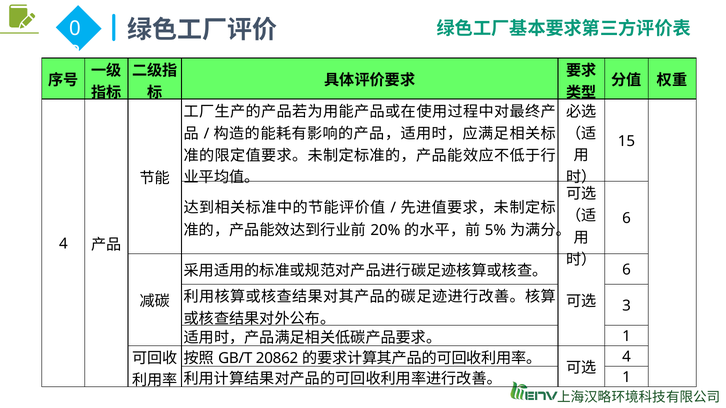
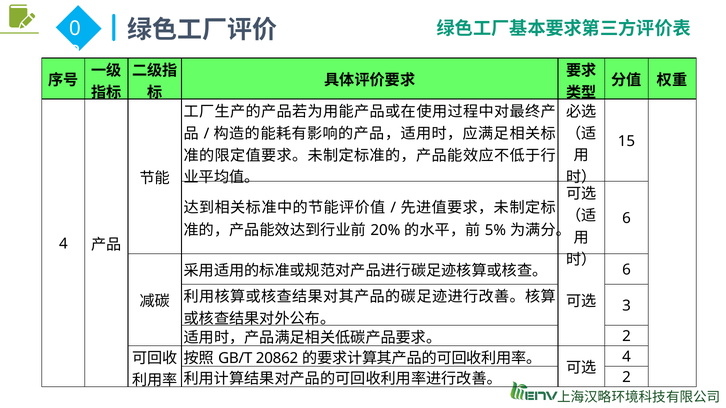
1: 1 -> 2 (626, 337)
1: 1 -> 2 (626, 378)
